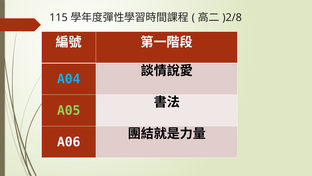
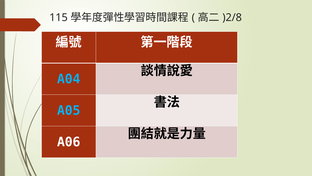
A05 colour: light green -> light blue (69, 110)
